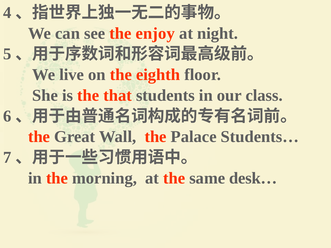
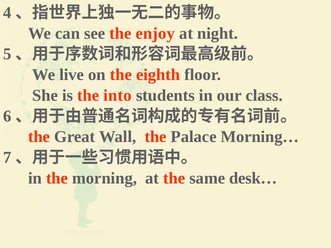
that: that -> into (118, 95)
Students…: Students… -> Morning… (260, 137)
